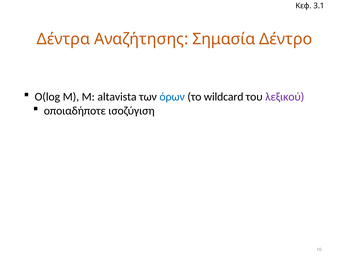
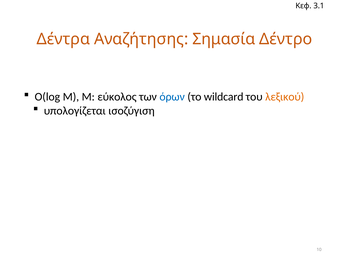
altavista: altavista -> εύκολος (117, 97)
λεξικού colour: purple -> orange (285, 97)
οποιαδήποτε: οποιαδήποτε -> υπολογίζεται (75, 111)
